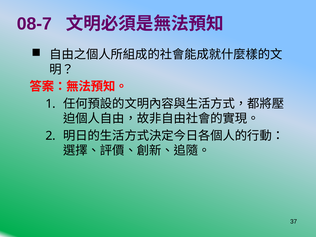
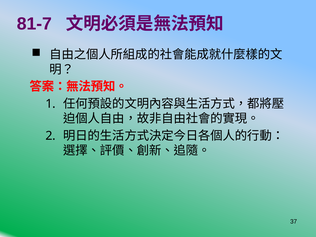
08-7: 08-7 -> 81-7 (34, 24)
